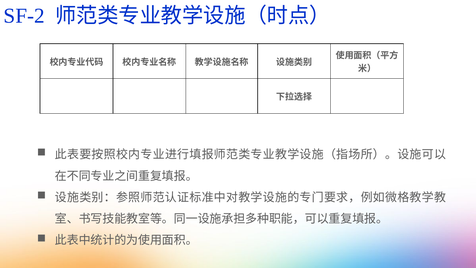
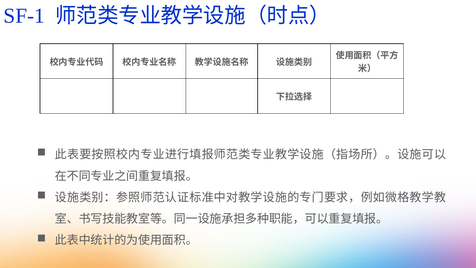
SF-2: SF-2 -> SF-1 (24, 16)
